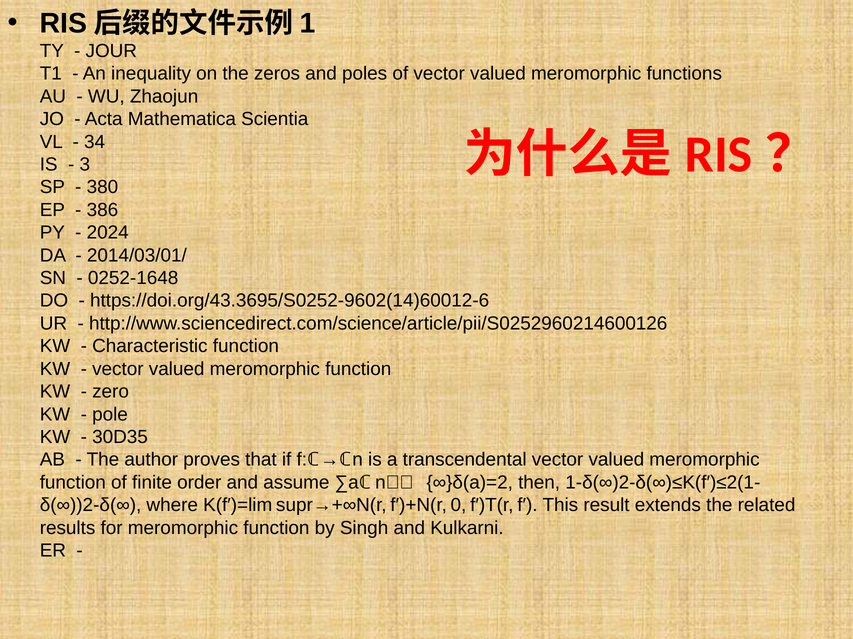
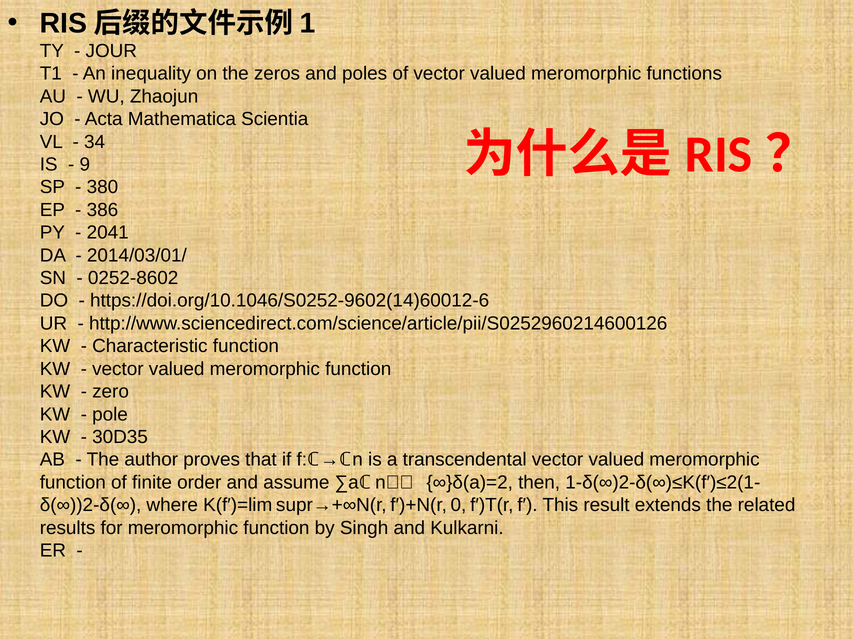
3: 3 -> 9 (85, 165)
2024: 2024 -> 2041 (108, 233)
0252-1648: 0252-1648 -> 0252-8602 (133, 278)
https://doi.org/43.3695/S0252-9602(14)60012-6: https://doi.org/43.3695/S0252-9602(14)60012-6 -> https://doi.org/10.1046/S0252-9602(14)60012-6 (290, 301)
